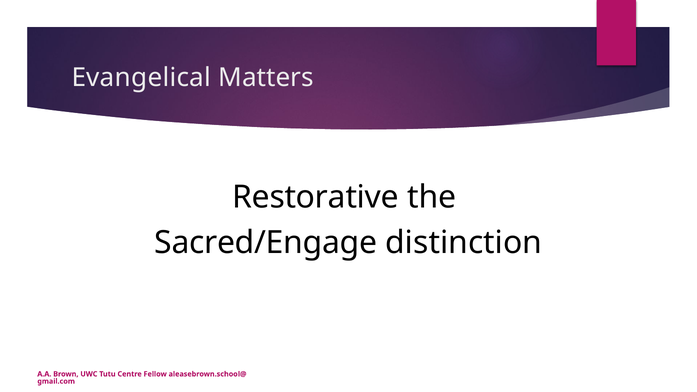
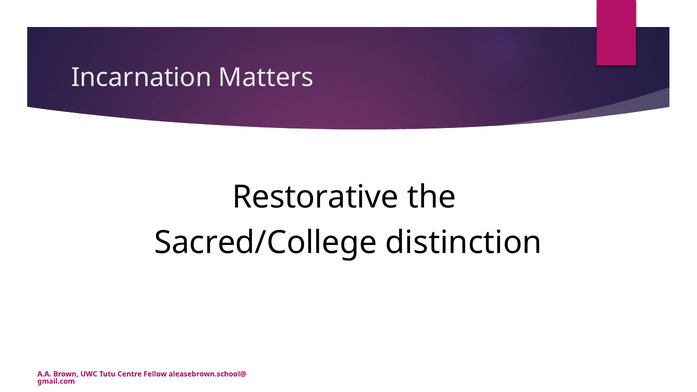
Evangelical: Evangelical -> Incarnation (141, 78)
Sacred/Engage: Sacred/Engage -> Sacred/College (266, 243)
